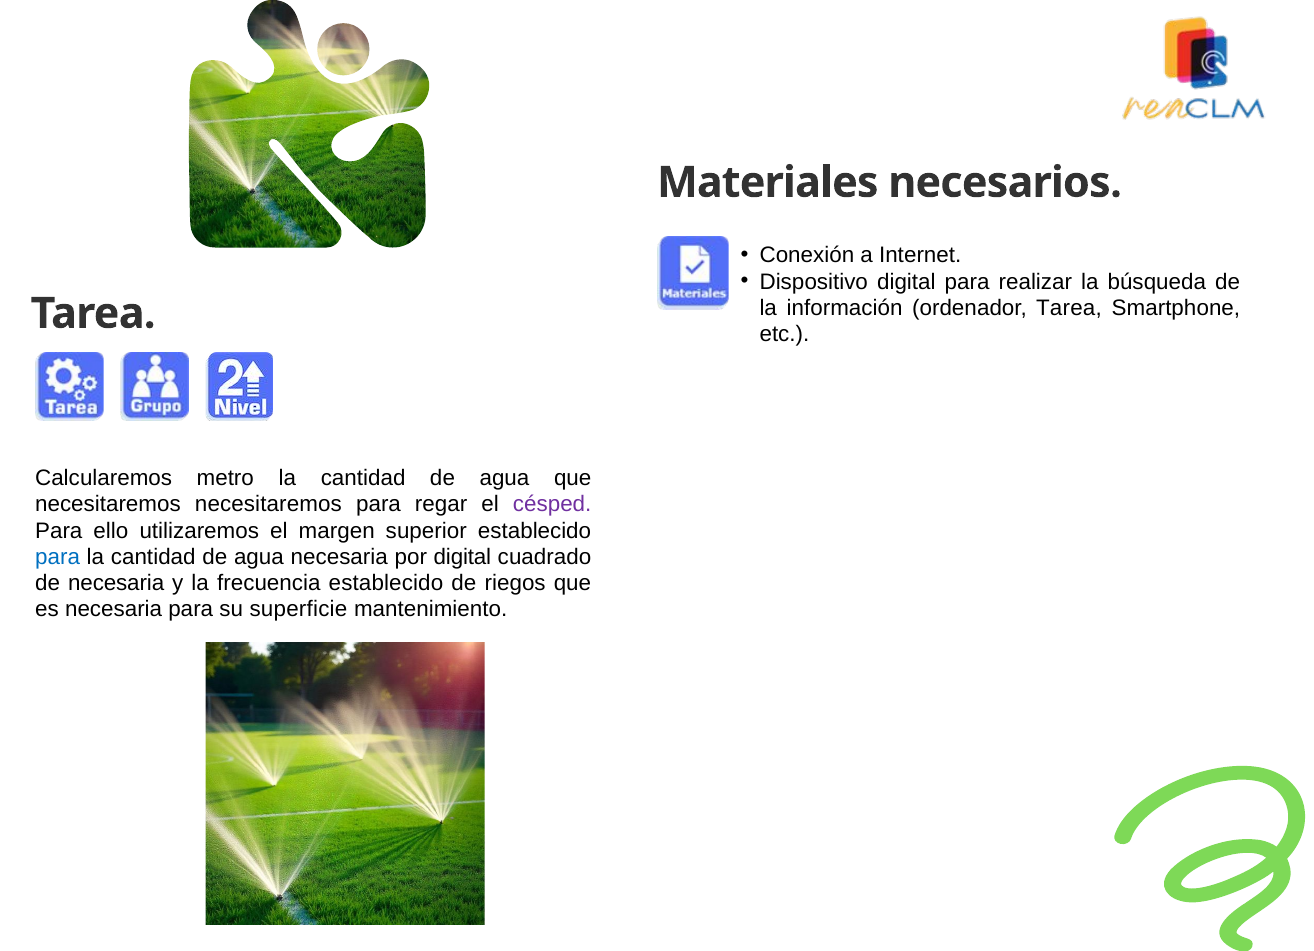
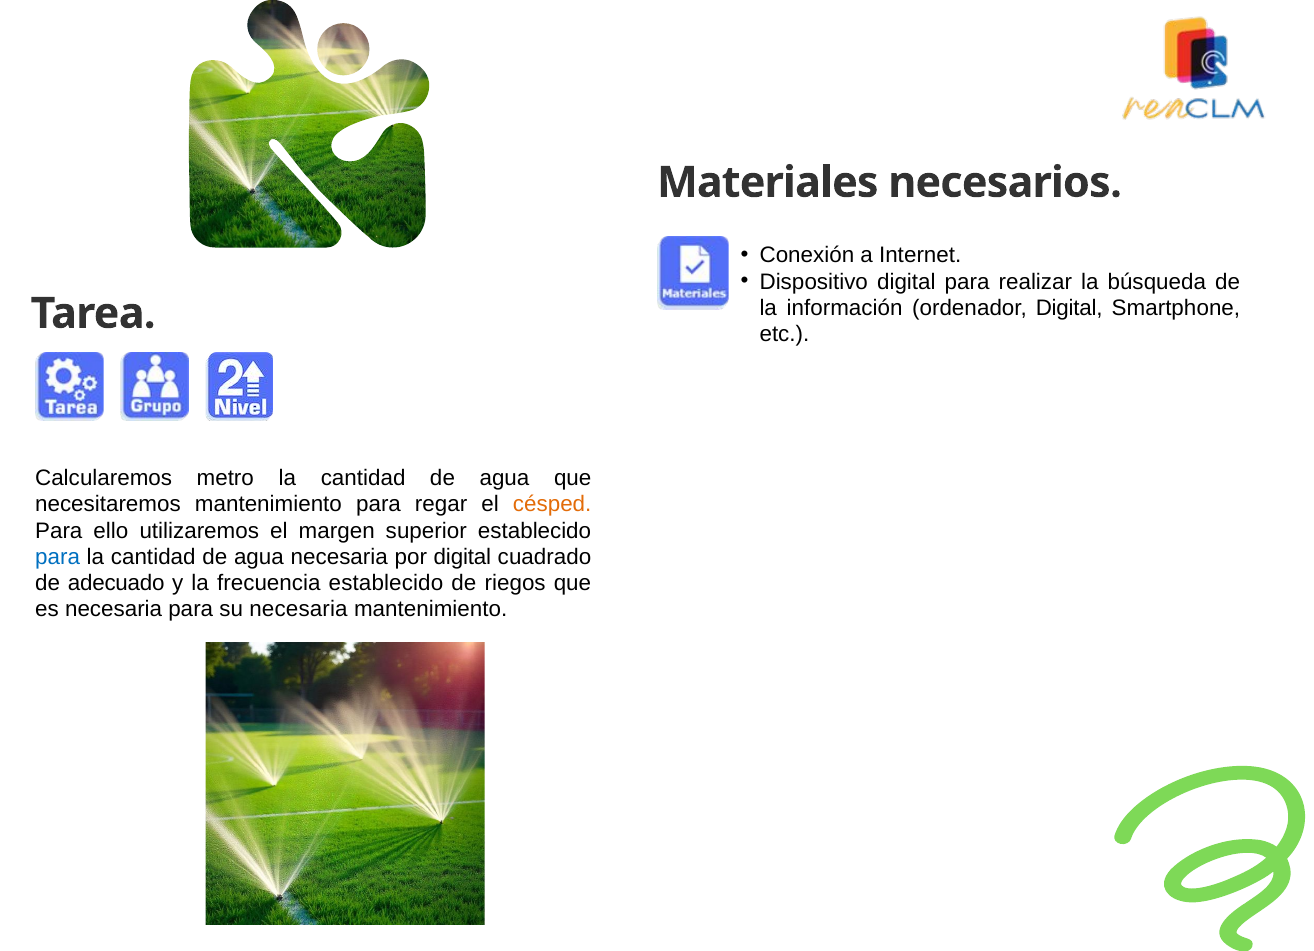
ordenador Tarea: Tarea -> Digital (1069, 308)
necesitaremos necesitaremos: necesitaremos -> mantenimiento (268, 505)
césped colour: purple -> orange (552, 505)
de necesaria: necesaria -> adecuado (116, 583)
su superficie: superficie -> necesaria (298, 609)
